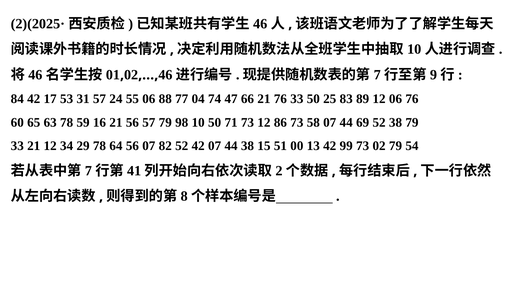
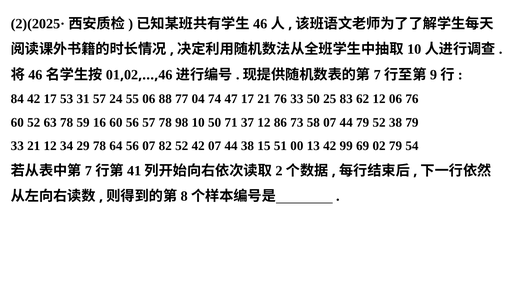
47 66: 66 -> 17 (247, 99)
89: 89 -> 62 (363, 99)
60 65: 65 -> 52 (34, 122)
16 21: 21 -> 60 (116, 122)
57 79: 79 -> 78 (165, 122)
71 73: 73 -> 37 (247, 122)
44 69: 69 -> 79 (363, 122)
99 73: 73 -> 69 (363, 146)
